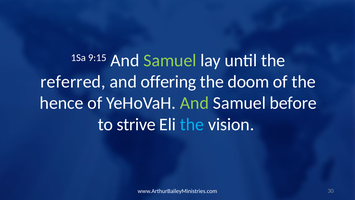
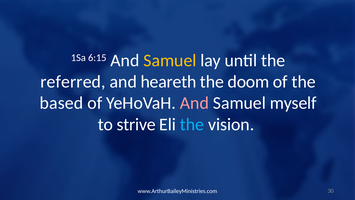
9:15: 9:15 -> 6:15 (97, 58)
Samuel colour: light green -> yellow (170, 60)
offering: offering -> heareth (168, 82)
hence: hence -> based (62, 103)
And colour: light green -> pink (194, 103)
before: before -> myself (293, 103)
